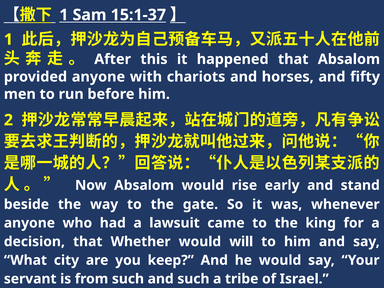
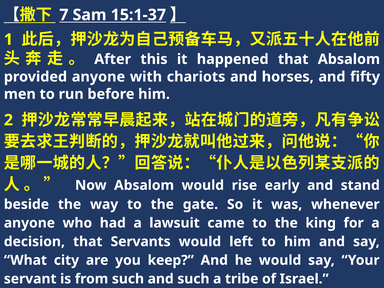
1: 1 -> 7 (64, 15)
Whether: Whether -> Servants (141, 242)
will: will -> left (241, 242)
